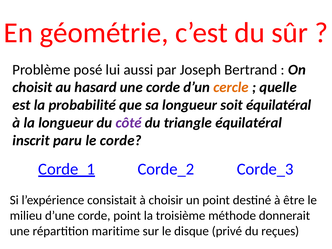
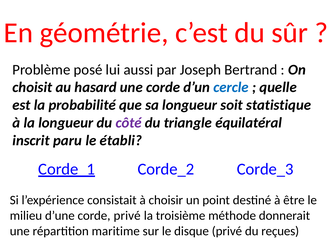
cercle colour: orange -> blue (231, 87)
soit équilatéral: équilatéral -> statistique (279, 105)
le corde: corde -> établi (121, 140)
corde point: point -> privé (127, 216)
